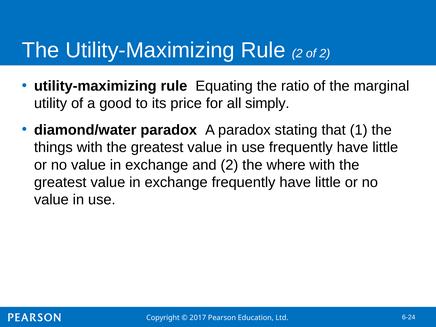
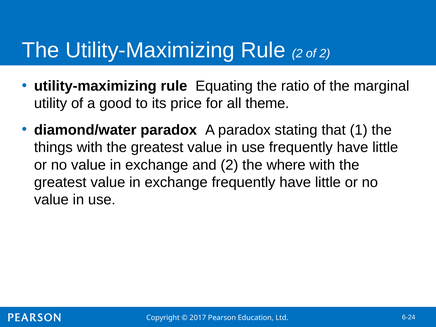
simply: simply -> theme (267, 103)
